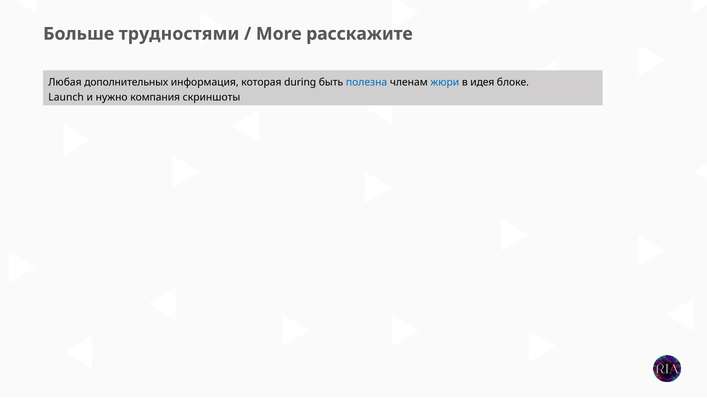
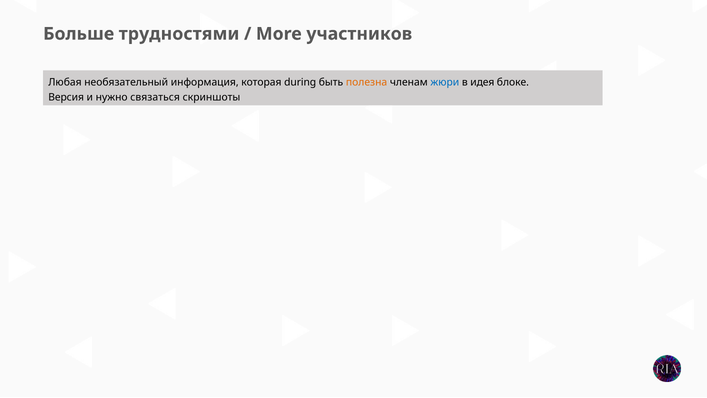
расскажите: расскажите -> участников (359, 34)
дополнительных: дополнительных -> необязательный (126, 82)
полезна colour: blue -> orange (367, 82)
Launch: Launch -> Версия (66, 97)
компания: компания -> связаться (155, 97)
